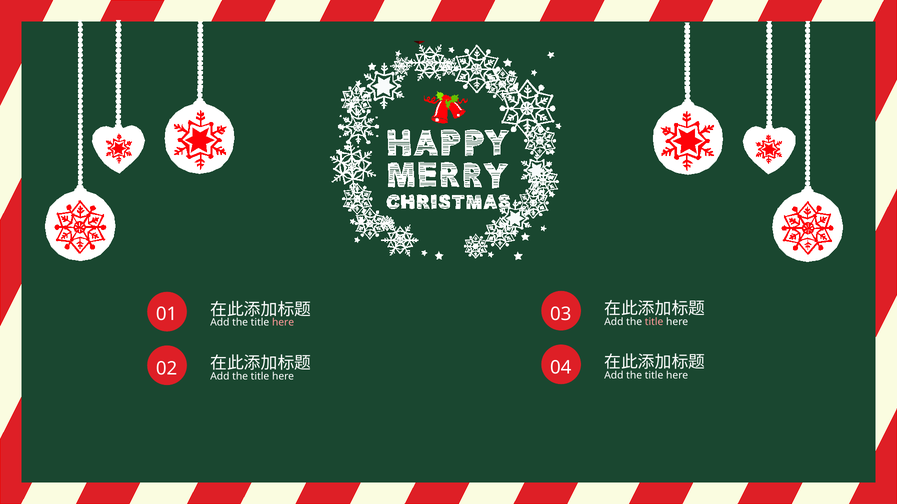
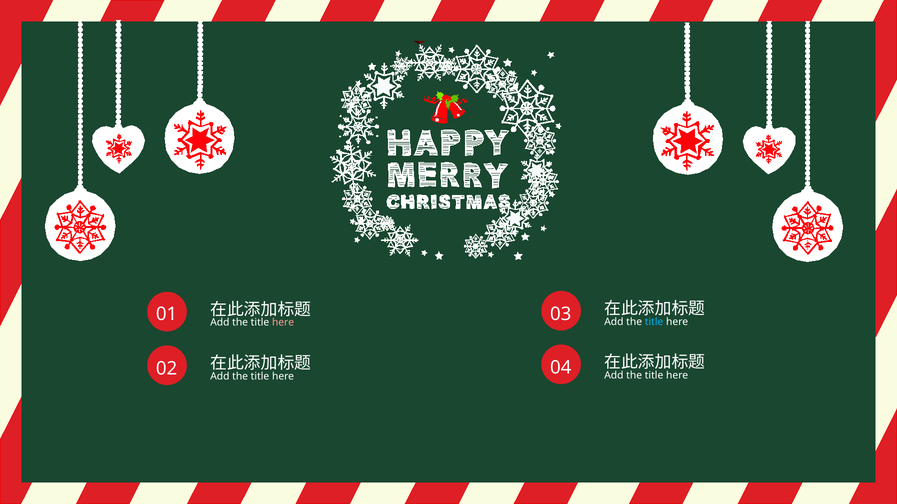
title colour: pink -> light blue (654, 322)
